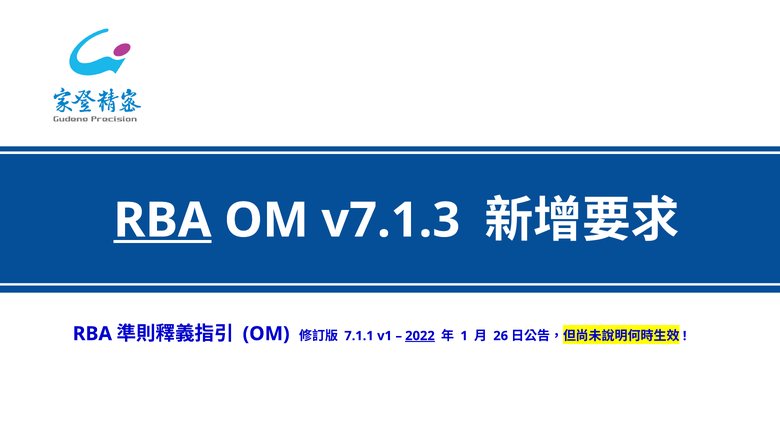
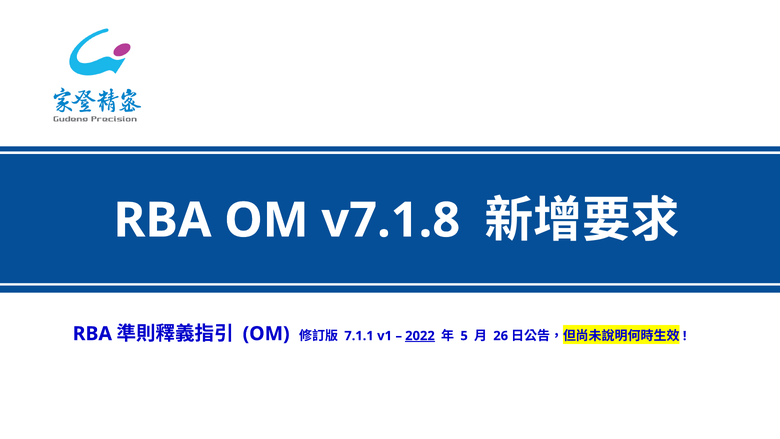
RBA underline: present -> none (162, 220)
v7.1.3: v7.1.3 -> v7.1.8 (391, 220)
1: 1 -> 5 (464, 336)
